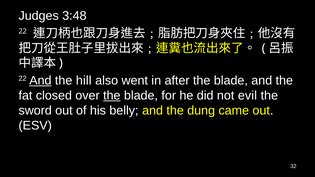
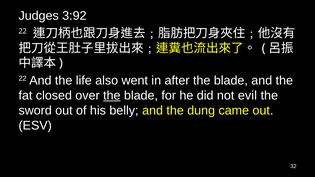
3:48: 3:48 -> 3:92 (74, 16)
And underline: present -> none (40, 81)
hill: hill -> life (84, 81)
